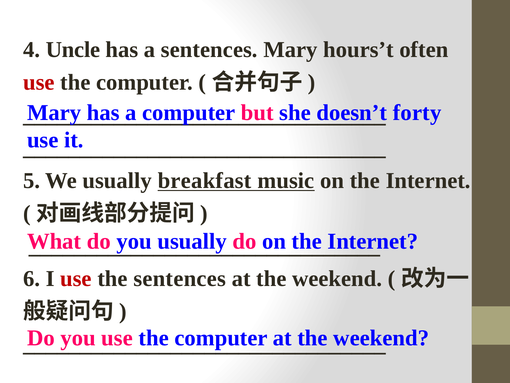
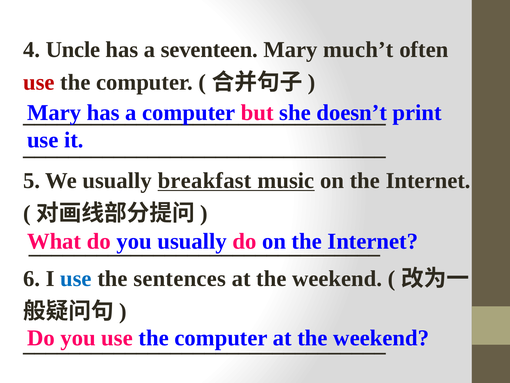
a sentences: sentences -> seventeen (209, 50)
hours’t: hours’t -> much’t (358, 50)
forty: forty -> print (417, 113)
use colour: red -> blue (76, 278)
